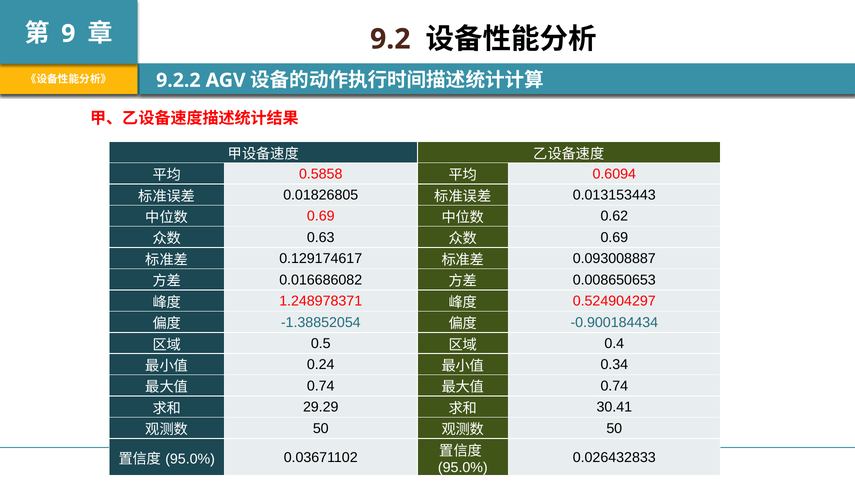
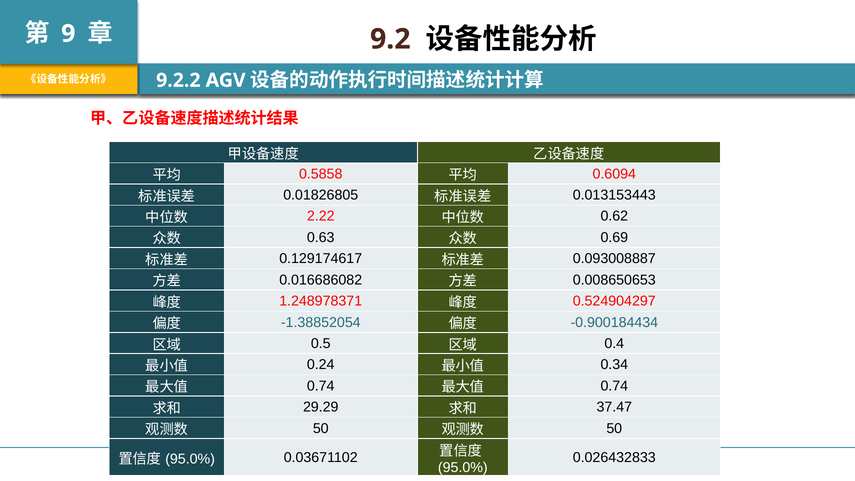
0.69: 0.69 -> 2.22 (321, 216)
30.41: 30.41 -> 37.47 (614, 407)
